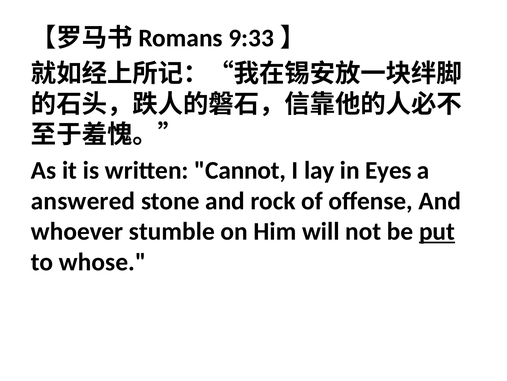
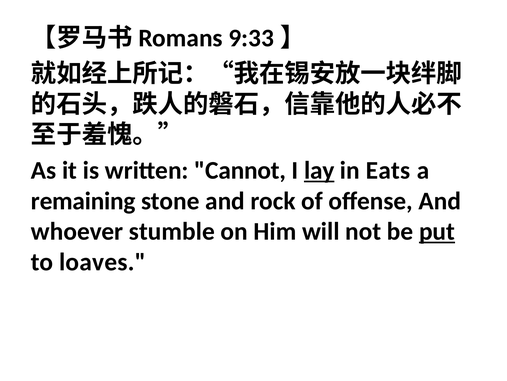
lay underline: none -> present (319, 170)
Eyes: Eyes -> Eats (388, 170)
answered: answered -> remaining (83, 201)
whose: whose -> loaves (102, 261)
